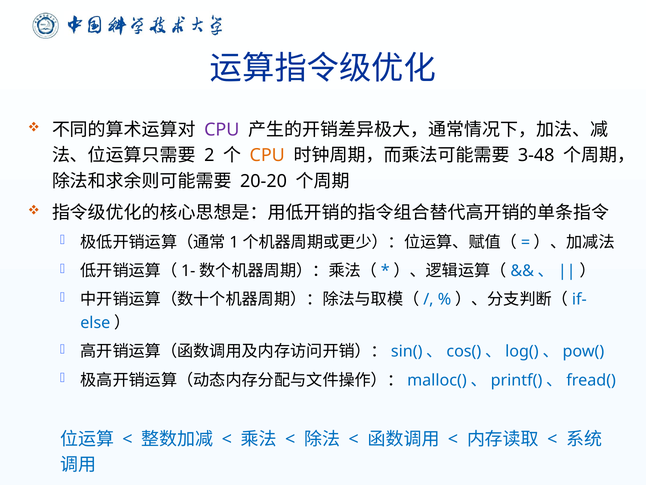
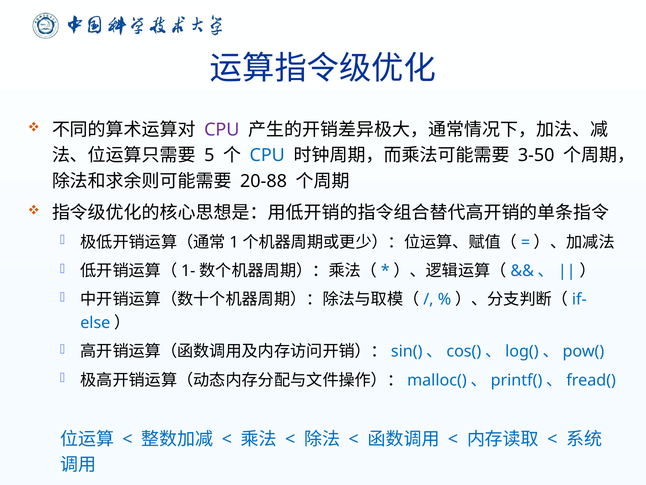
2: 2 -> 5 (209, 155)
CPU colour: orange -> blue (267, 155)
3-48: 3-48 -> 3-50 (536, 155)
20-20: 20-20 -> 20-88 (264, 181)
